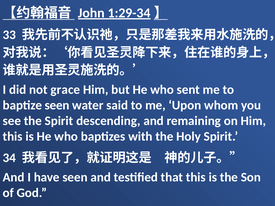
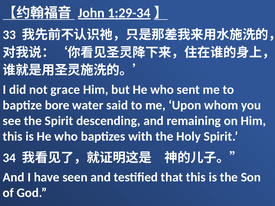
baptize seen: seen -> bore (57, 105)
